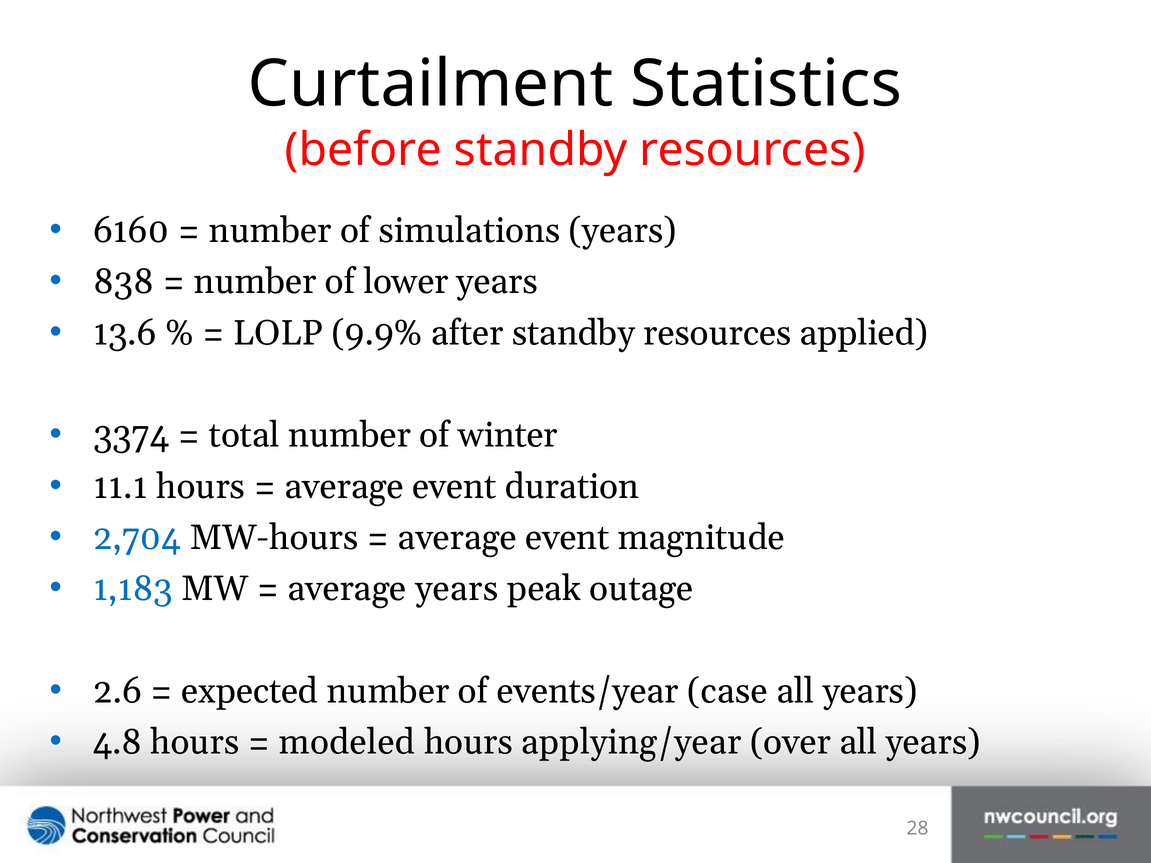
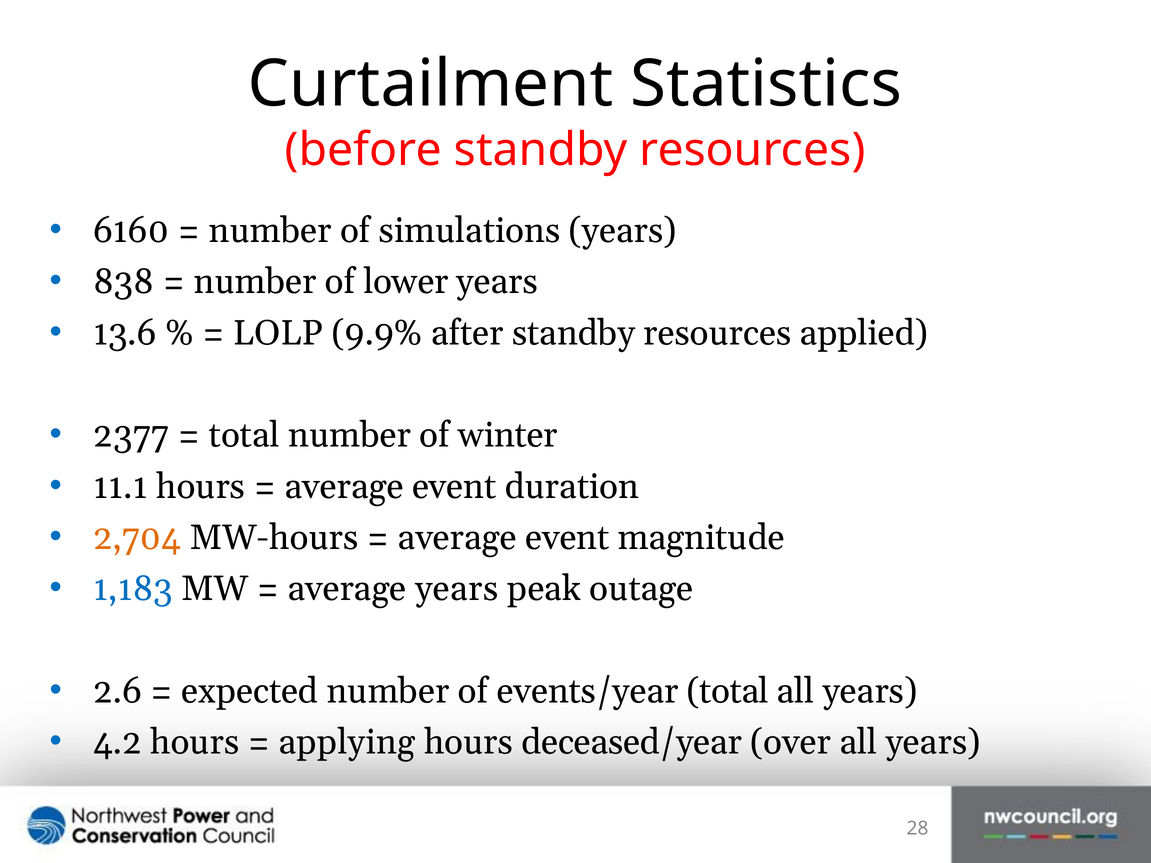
3374: 3374 -> 2377 (131, 435)
2,704 colour: blue -> orange (137, 538)
events/year case: case -> total (728, 691)
4.8: 4.8 -> 4.2 (117, 742)
modeled: modeled -> applying (347, 742)
applying/year: applying/year -> deceased/year (632, 742)
